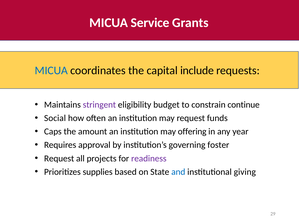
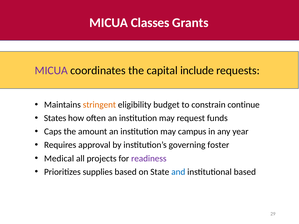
Service: Service -> Classes (150, 23)
MICUA colour: blue -> purple (51, 71)
stringent colour: purple -> orange (99, 105)
Social: Social -> States (55, 118)
offering: offering -> campus (192, 132)
Request: Request -> Medical (59, 159)
institutional giving: giving -> based (245, 172)
